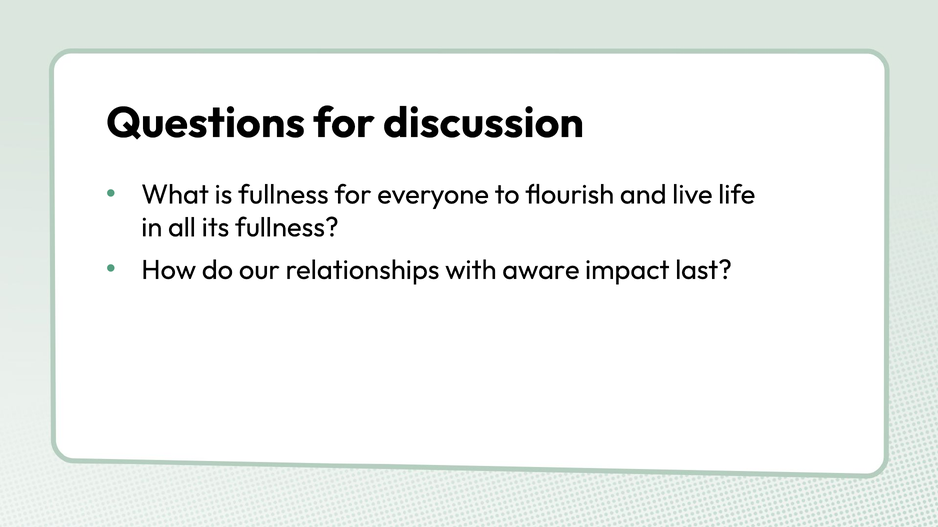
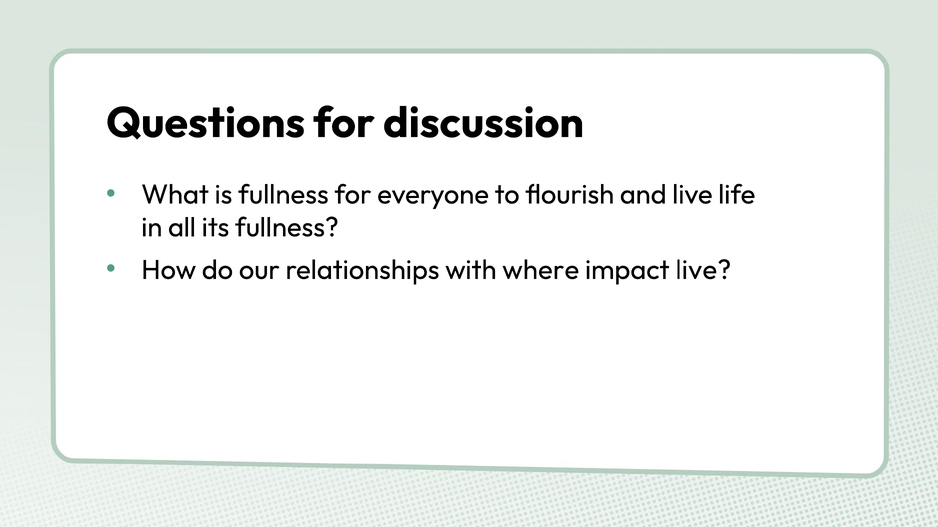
aware: aware -> where (541, 270)
impact last: last -> live (703, 270)
